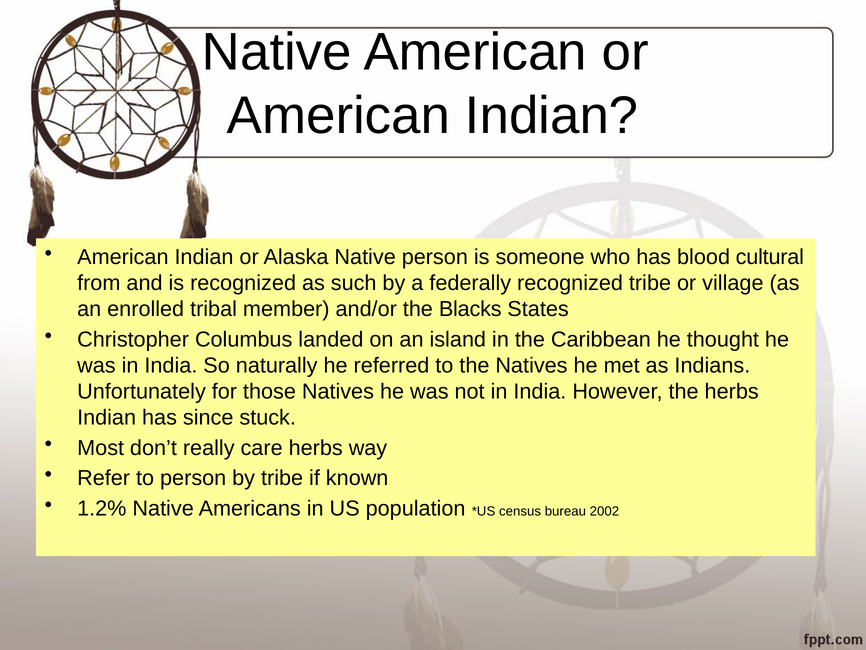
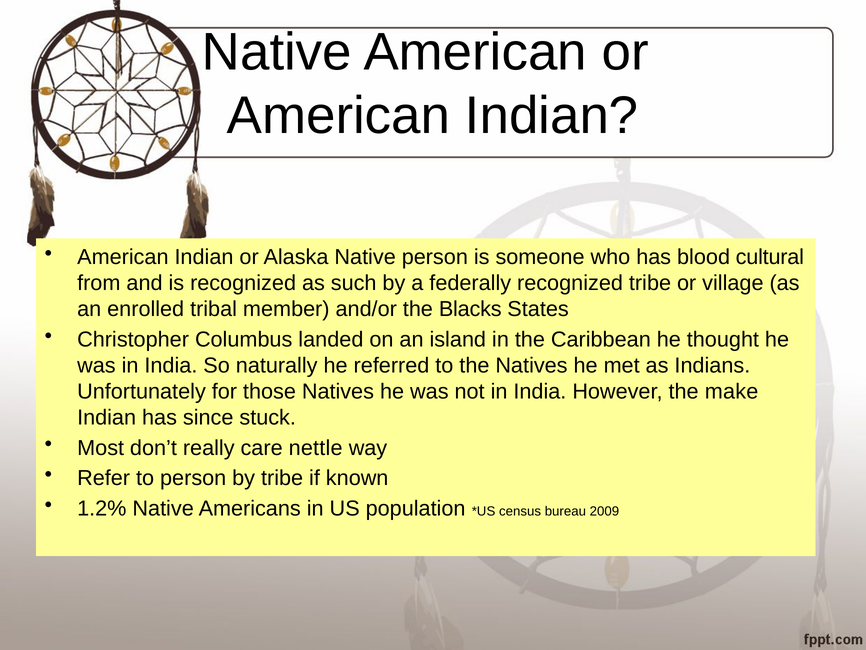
the herbs: herbs -> make (732, 391)
care herbs: herbs -> nettle (316, 448)
2002: 2002 -> 2009 (604, 511)
